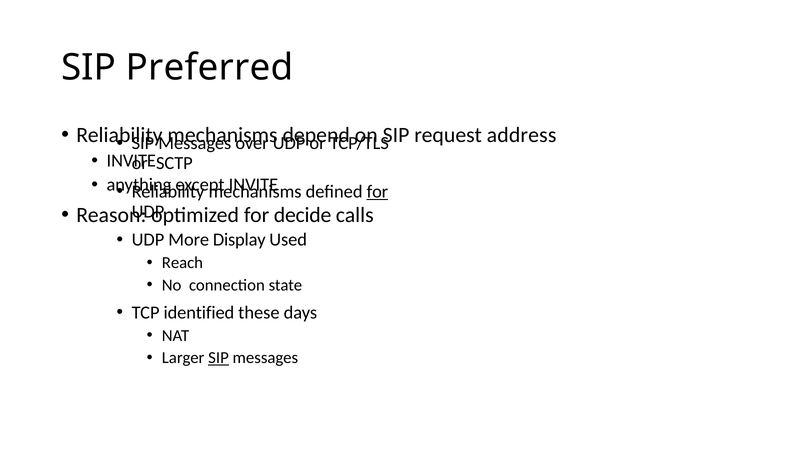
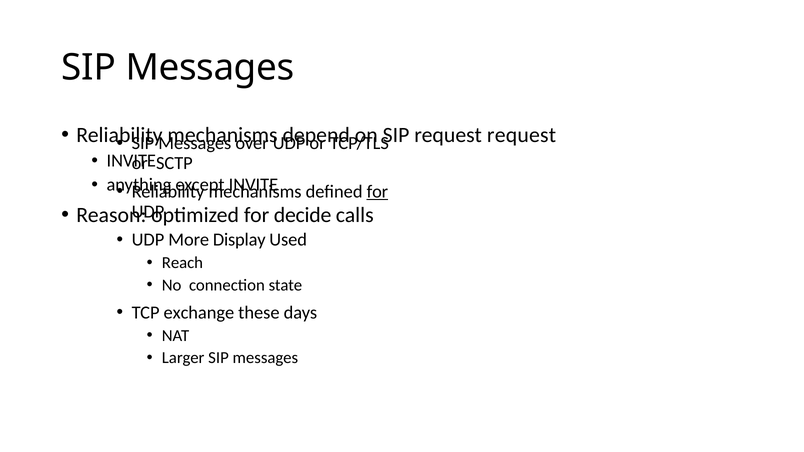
Preferred: Preferred -> Messages (210, 68)
request address: address -> request (522, 135)
identified: identified -> exchange (199, 313)
SIP underline: present -> none (219, 358)
